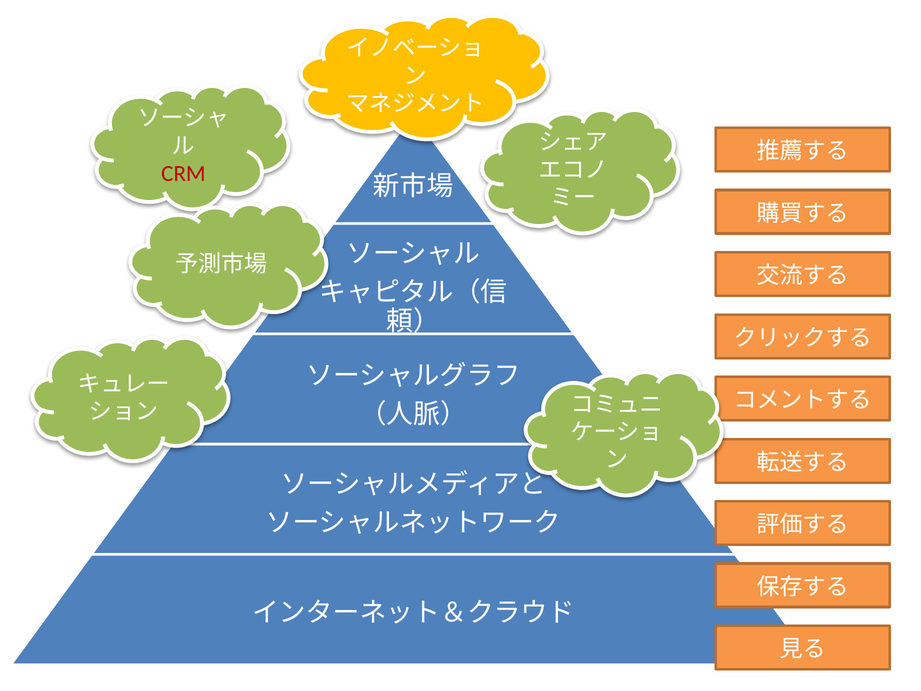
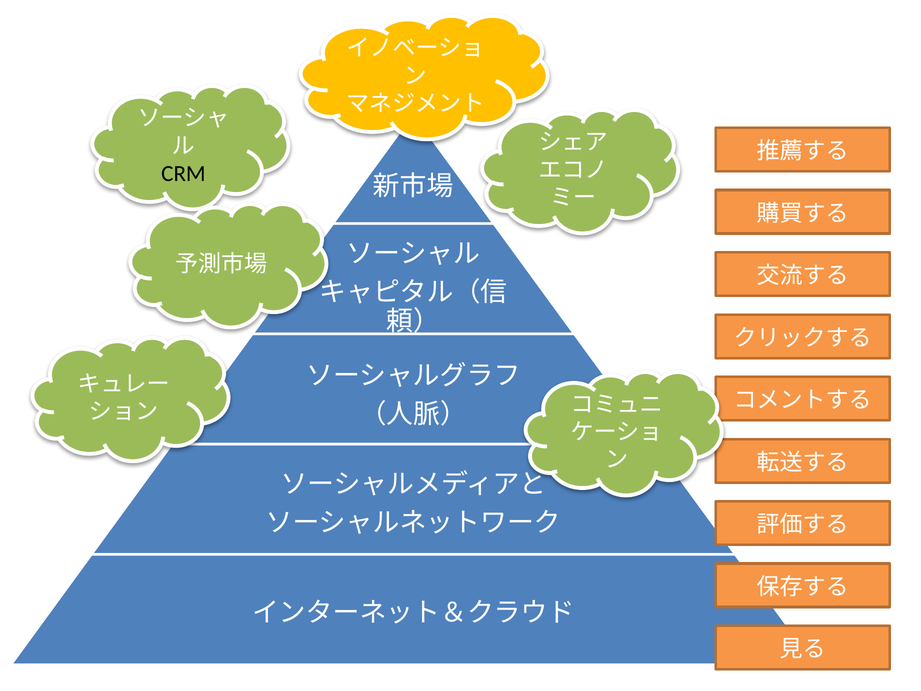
CRM colour: red -> black (183, 174)
